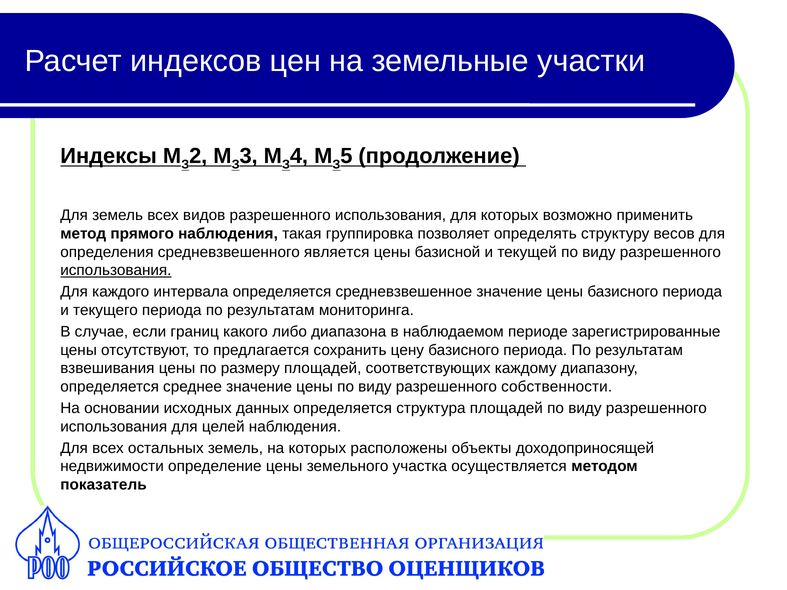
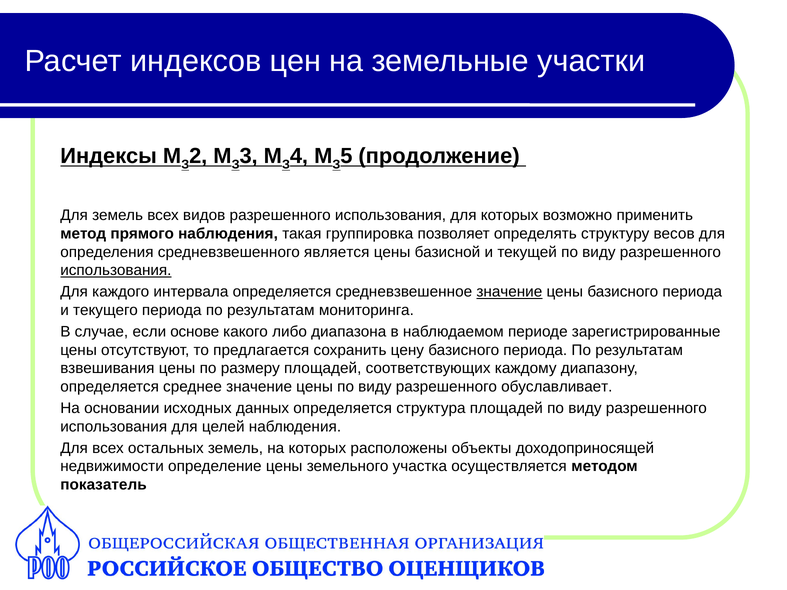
значение underline: none -> present (509, 292)
границ: границ -> основе (195, 332)
собственности: собственности -> обуславливает (557, 387)
